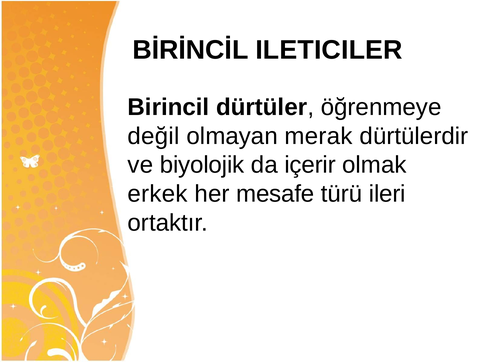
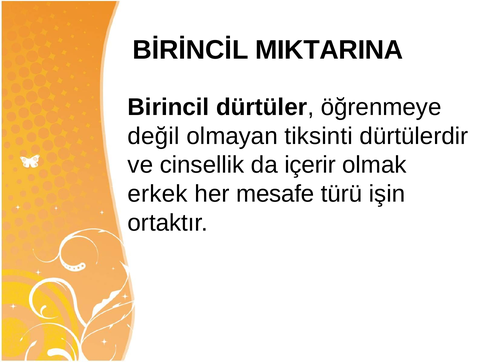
ILETICILER: ILETICILER -> MIKTARINA (329, 50)
merak: merak -> tiksinti (319, 136)
biyolojik: biyolojik -> cinsellik (202, 165)
ileri: ileri -> işin (387, 194)
